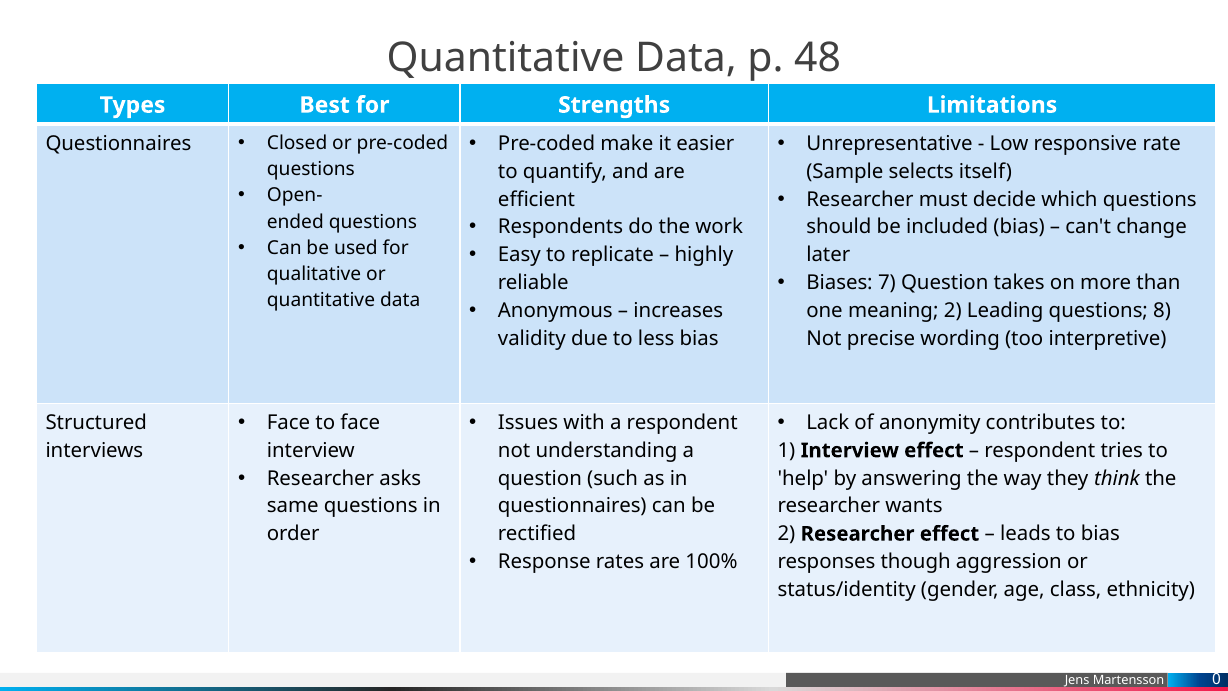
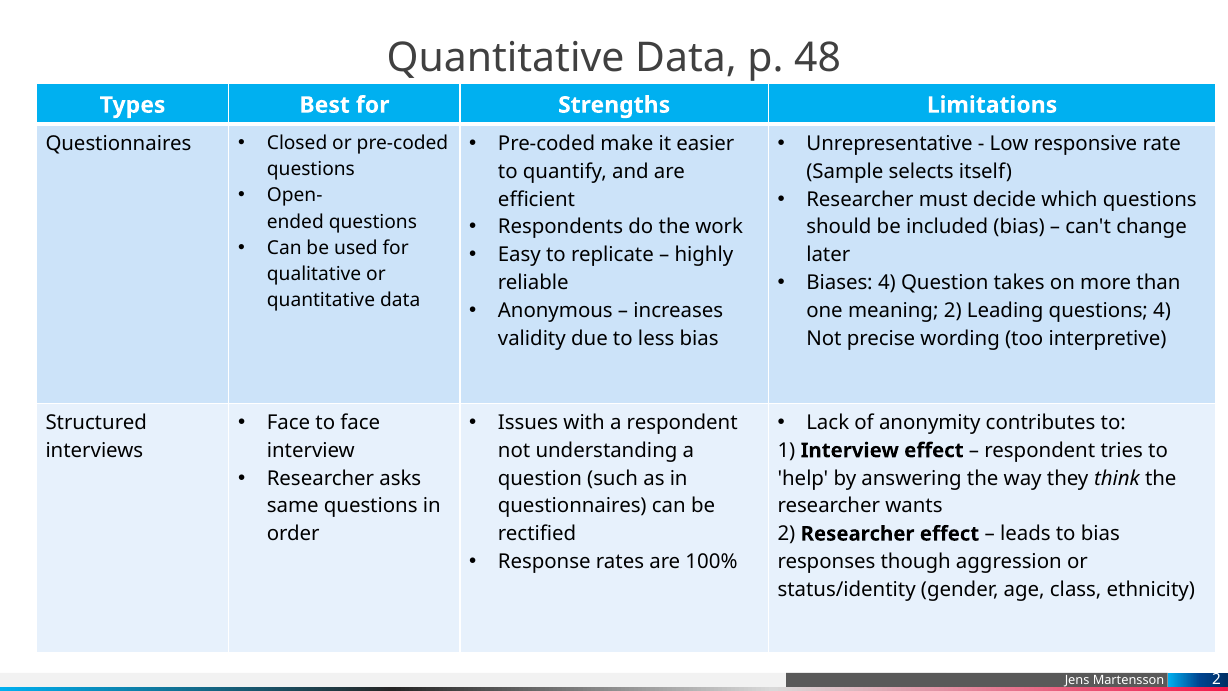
Biases 7: 7 -> 4 (887, 283)
questions 8: 8 -> 4 (1162, 310)
0: 0 -> 2 (1216, 680)
